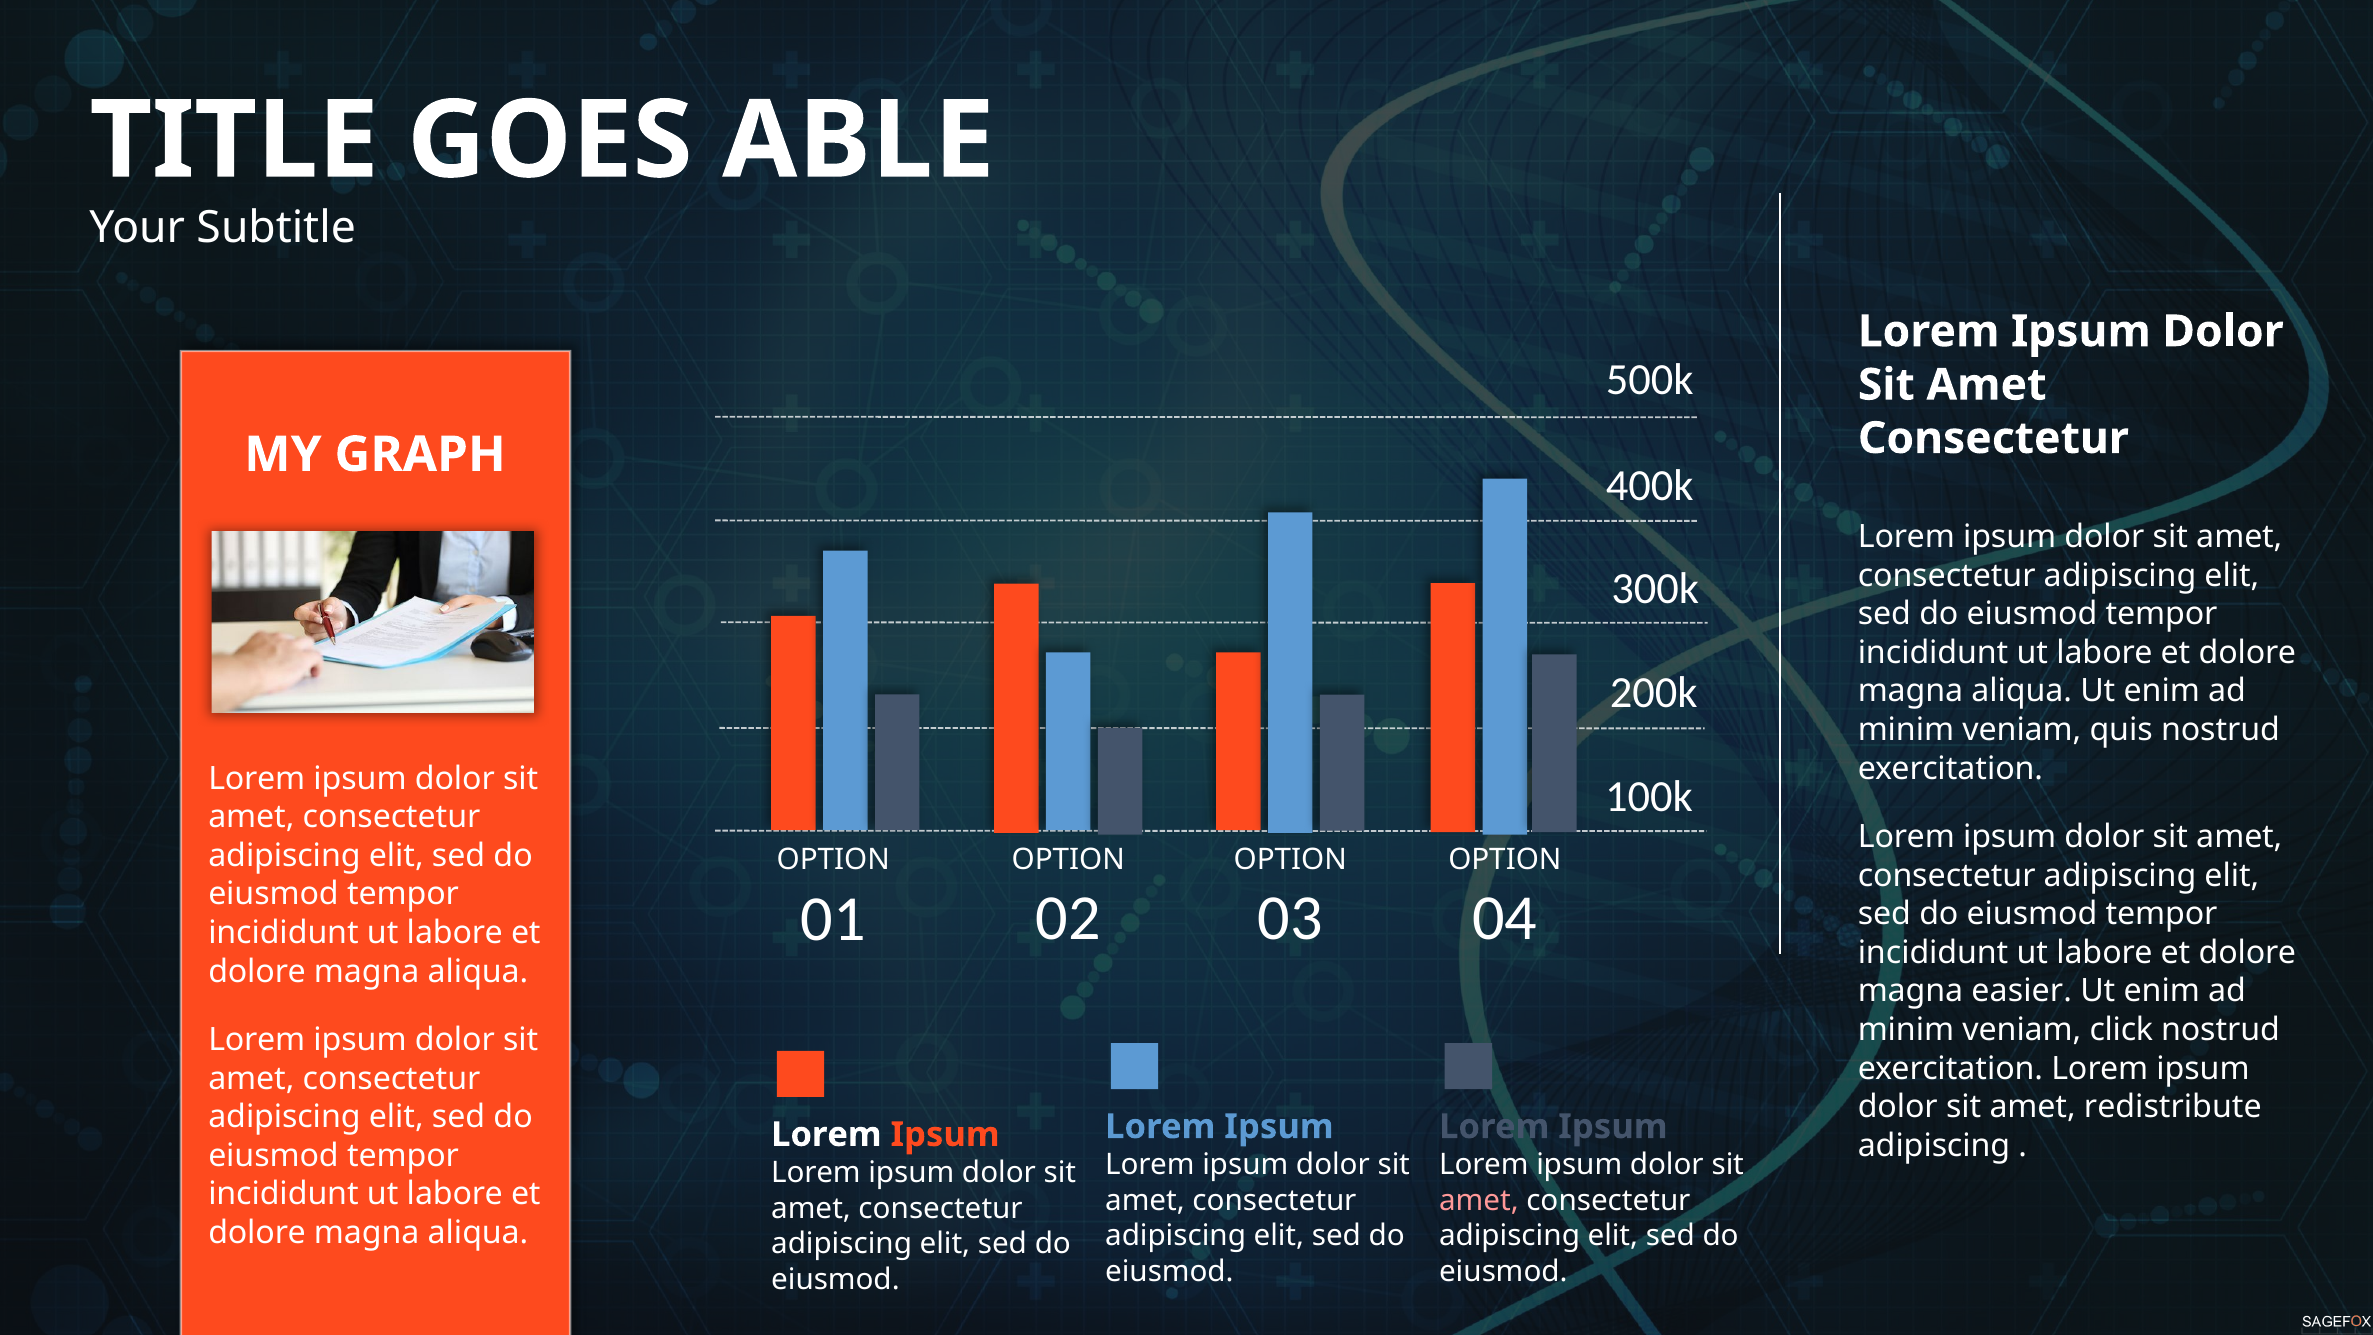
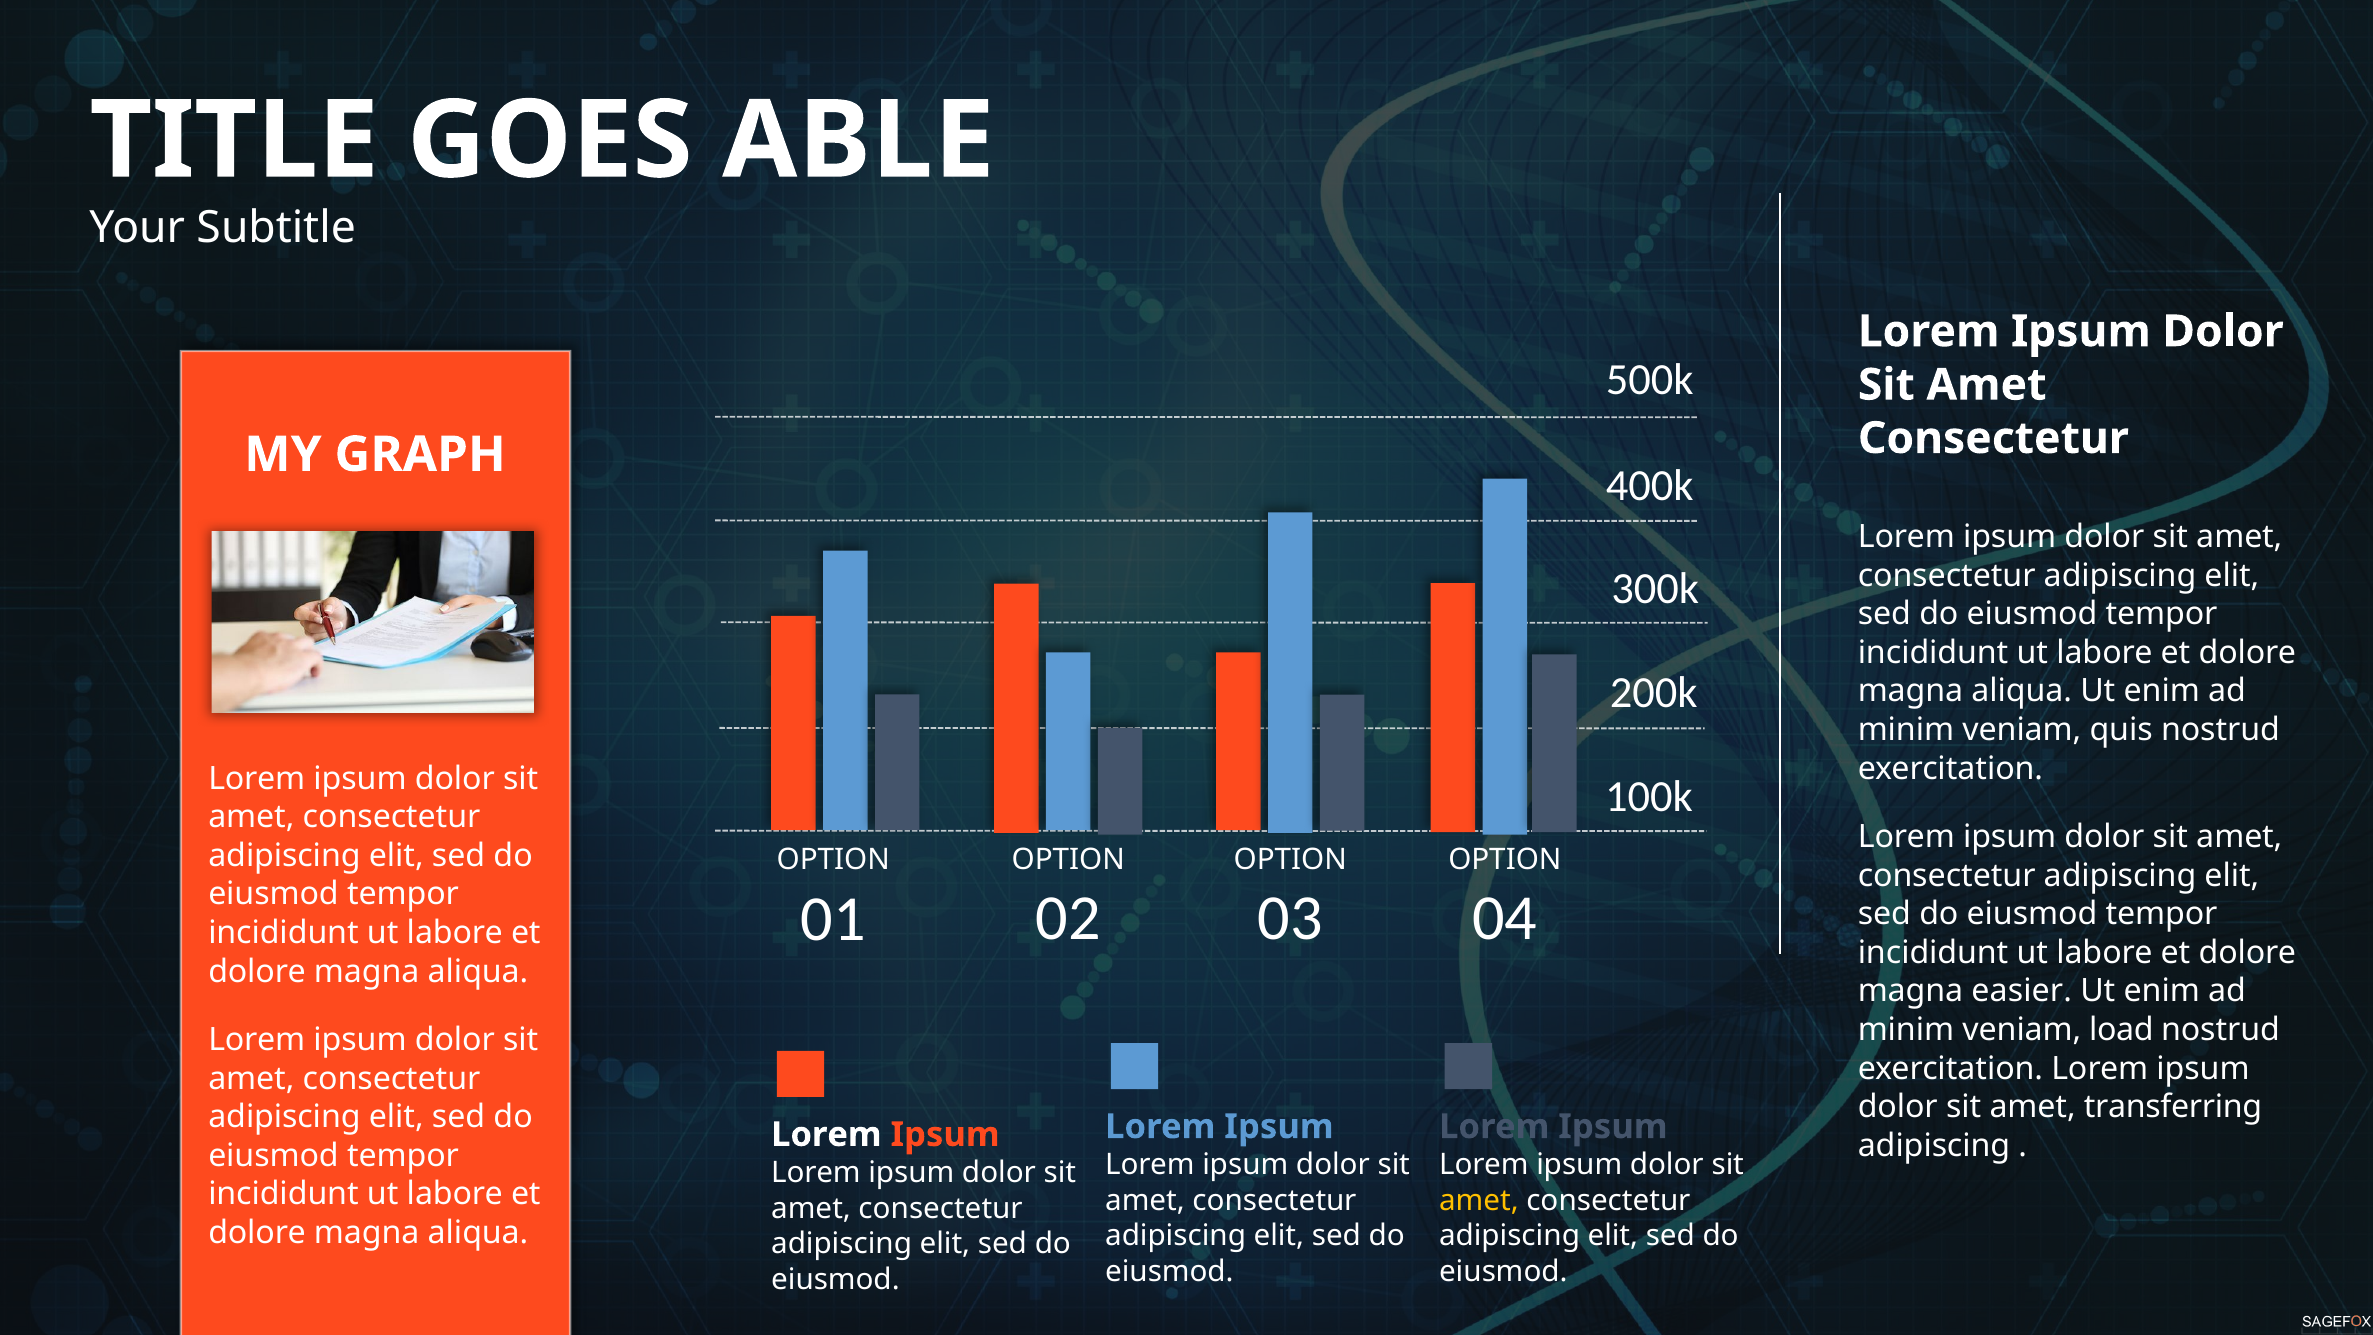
click: click -> load (2121, 1030)
redistribute: redistribute -> transferring (2173, 1107)
amet colour: pink -> yellow (1479, 1200)
